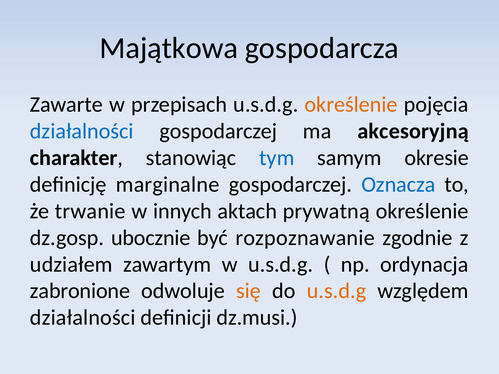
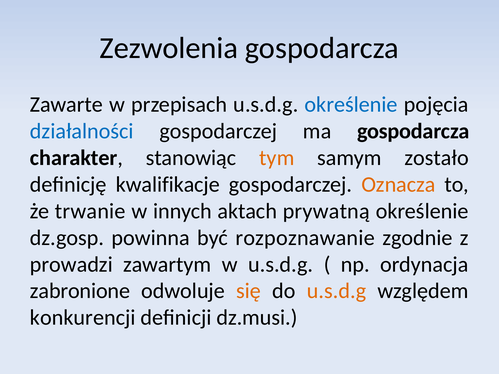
Majątkowa: Majątkowa -> Zezwolenia (169, 48)
określenie colour: orange -> blue (351, 105)
ma akcesoryjną: akcesoryjną -> gospodarcza (413, 131)
tym colour: blue -> orange (277, 158)
okresie: okresie -> zostało (437, 158)
marginalne: marginalne -> kwalifikacje (168, 185)
Oznacza colour: blue -> orange (398, 185)
ubocznie: ubocznie -> powinna (151, 238)
udziałem: udziałem -> prowadzi (71, 265)
działalności: działalności -> konkurencji (83, 318)
